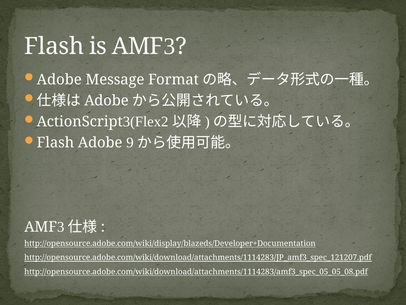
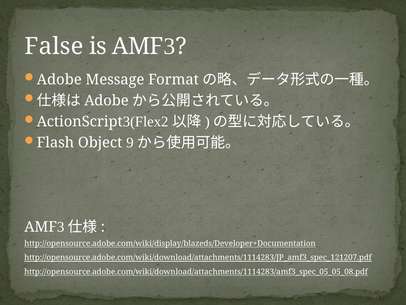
Flash: Flash -> False (54, 46)
Flash Adobe: Adobe -> Object (100, 143)
